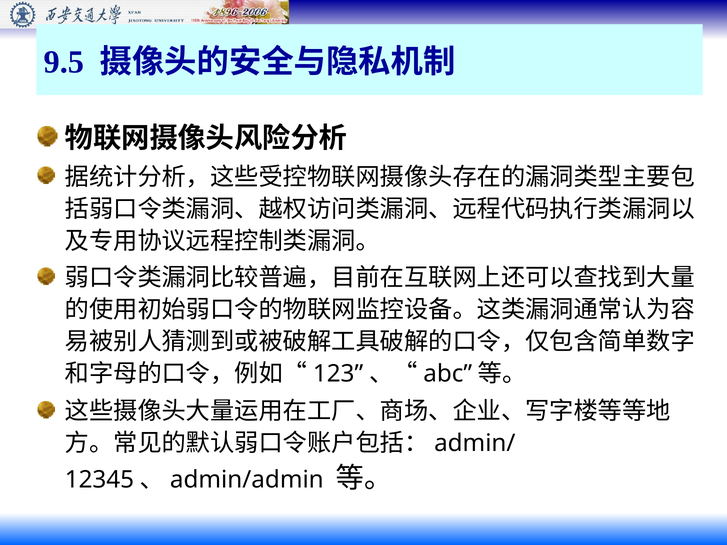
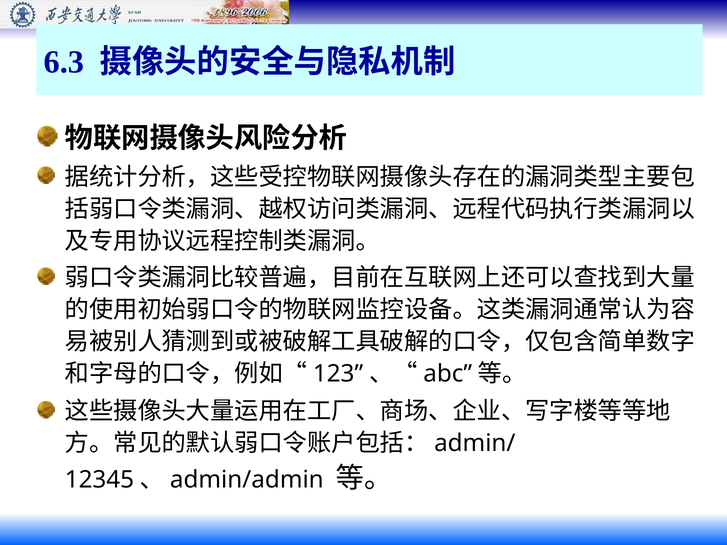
9.5: 9.5 -> 6.3 (64, 62)
